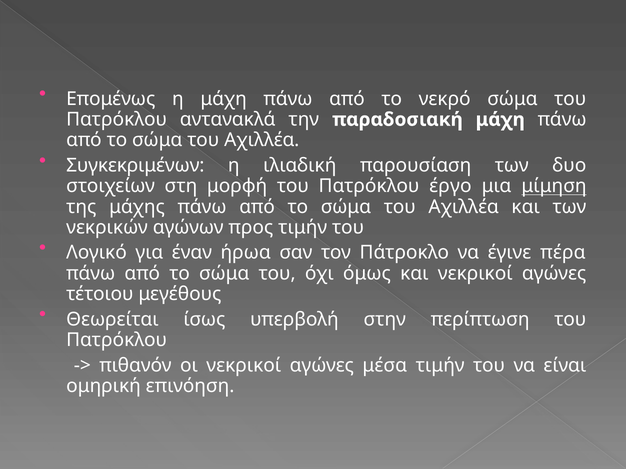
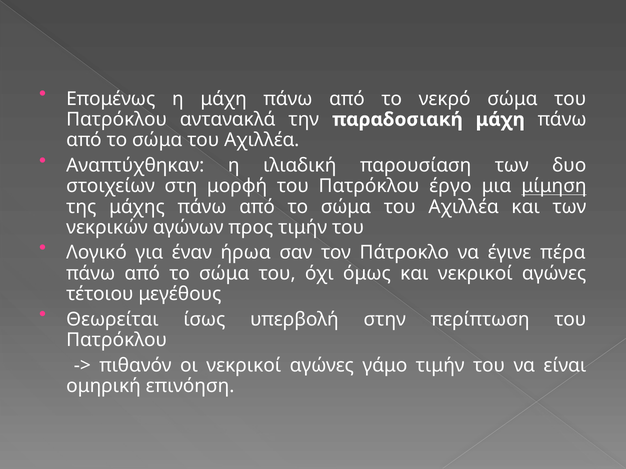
Συγκεκριμένων: Συγκεκριμένων -> Αναπτύχθηκαν (135, 166)
μέσα: μέσα -> γάμο (385, 366)
